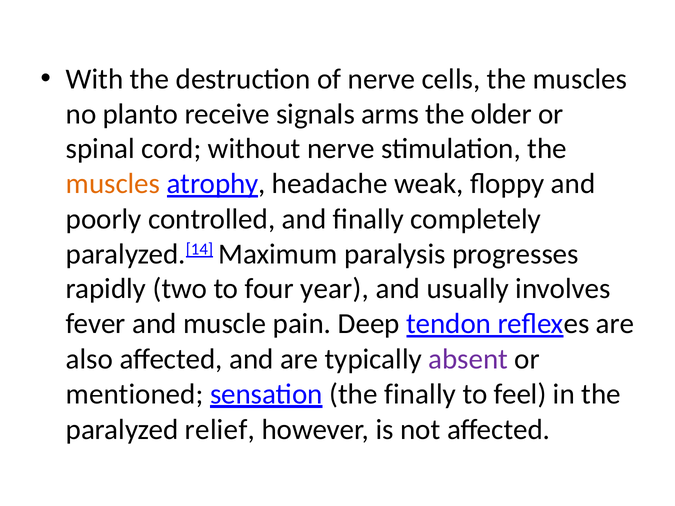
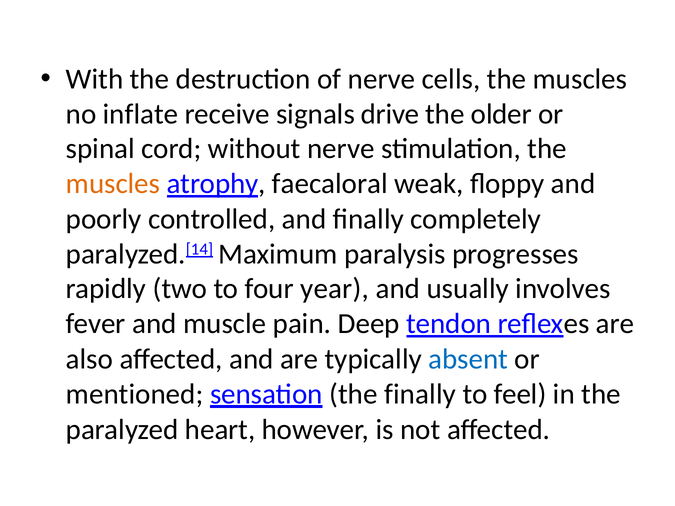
planto: planto -> inflate (141, 114)
arms: arms -> drive (390, 114)
headache: headache -> faecaloral (330, 184)
absent colour: purple -> blue (468, 359)
relief: relief -> heart (220, 430)
